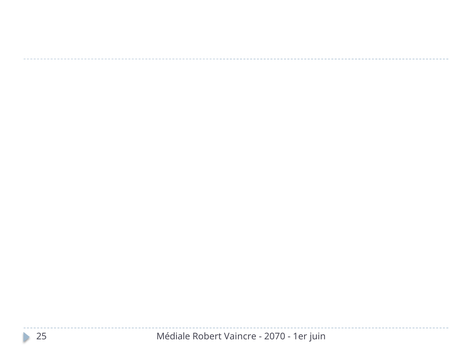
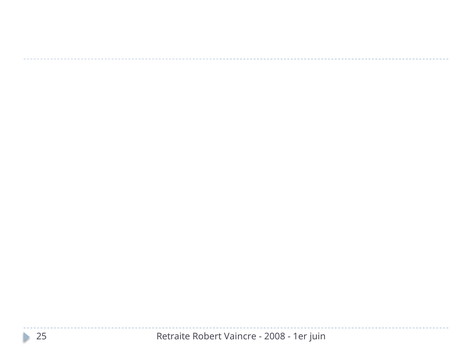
Médiale: Médiale -> Retraite (173, 337)
2070: 2070 -> 2008 (275, 337)
